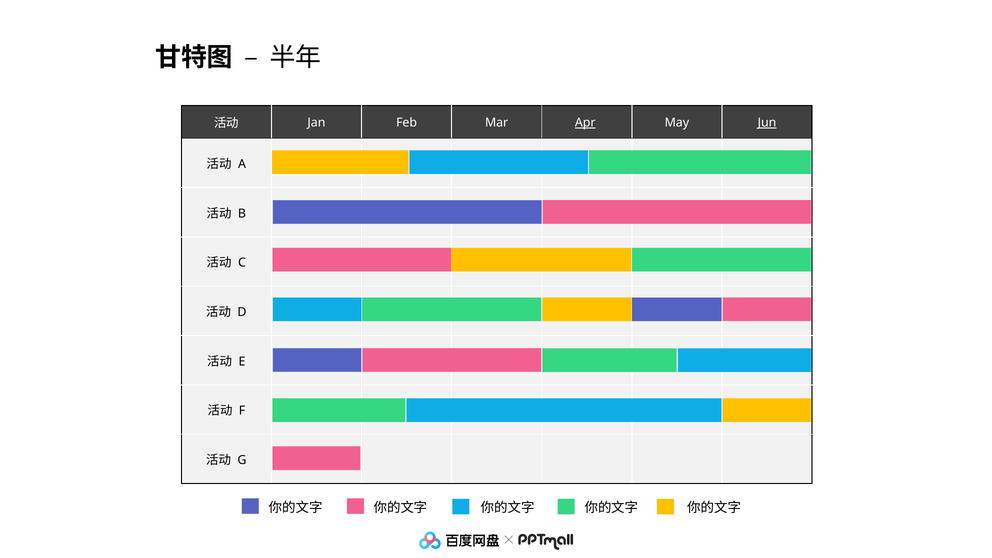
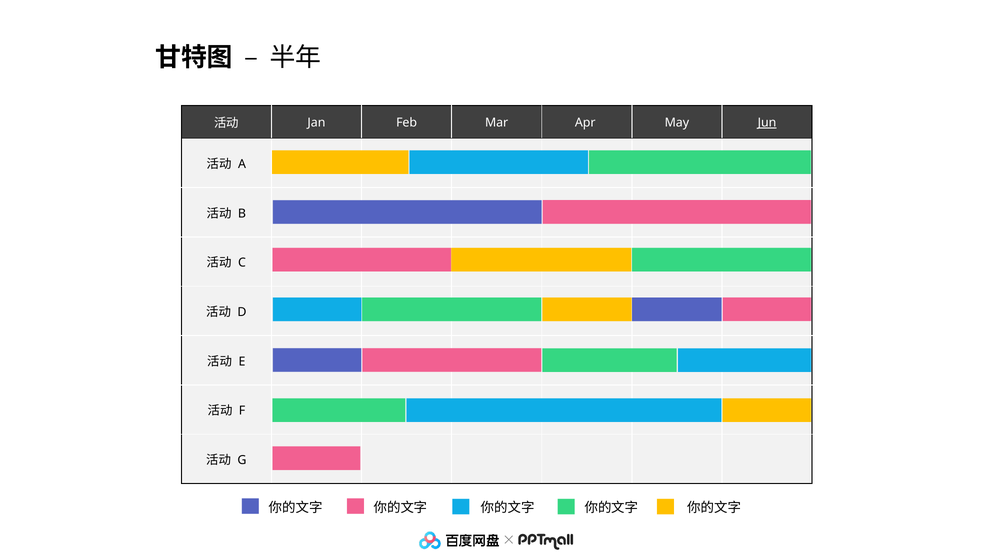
Apr underline: present -> none (585, 123)
